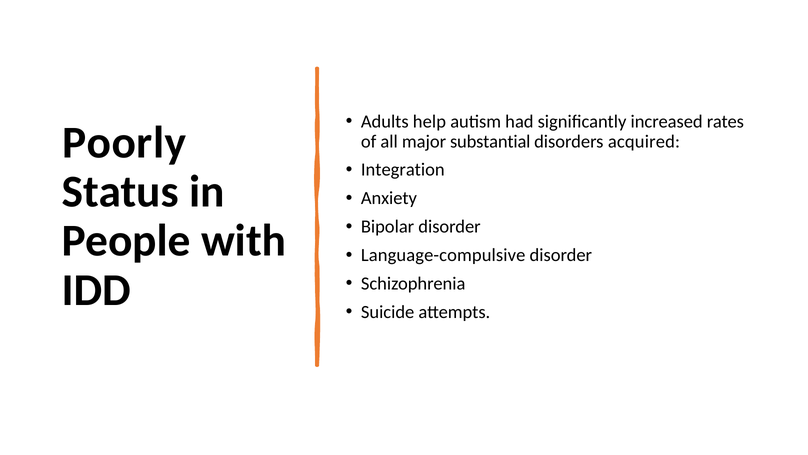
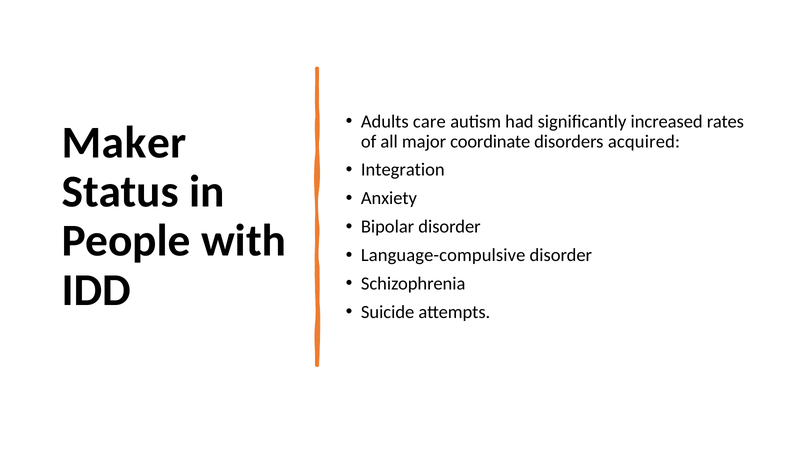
help: help -> care (429, 121)
Poorly: Poorly -> Maker (124, 142)
substantial: substantial -> coordinate (490, 141)
